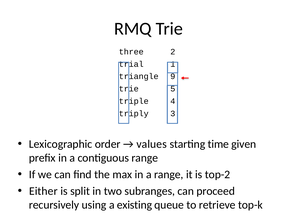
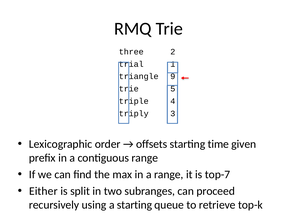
values: values -> offsets (152, 144)
top-2: top-2 -> top-7 (218, 174)
a existing: existing -> starting (134, 205)
